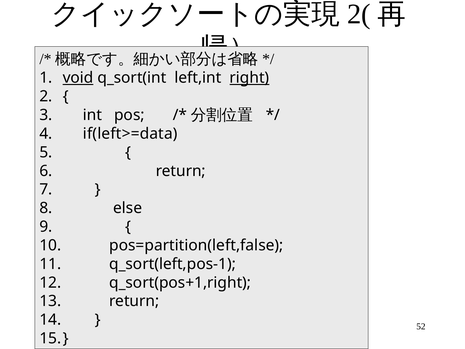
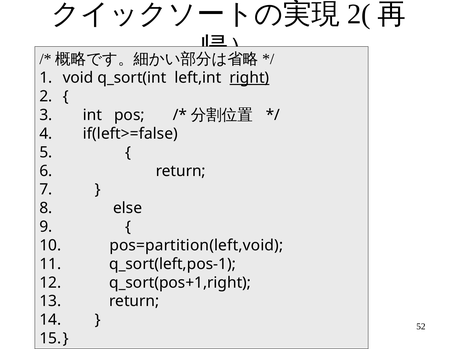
void underline: present -> none (78, 78)
if(left>=data: if(left>=data -> if(left>=false (130, 134)
pos=partition(left,false: pos=partition(left,false -> pos=partition(left,void (196, 245)
